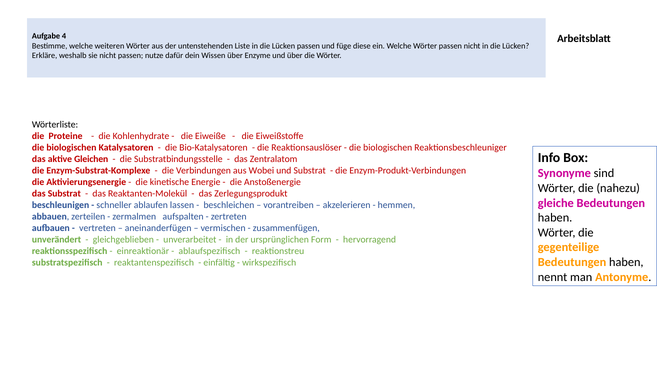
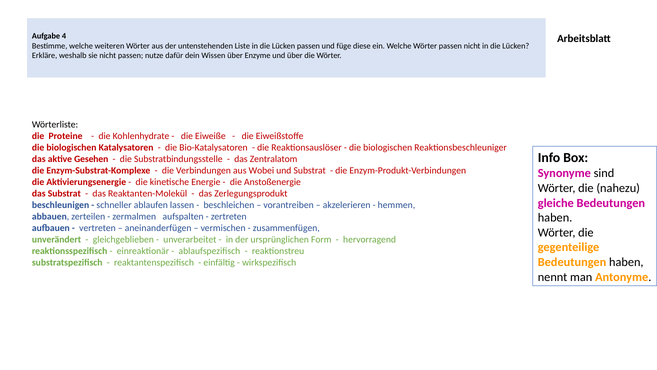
Gleichen: Gleichen -> Gesehen (91, 159)
